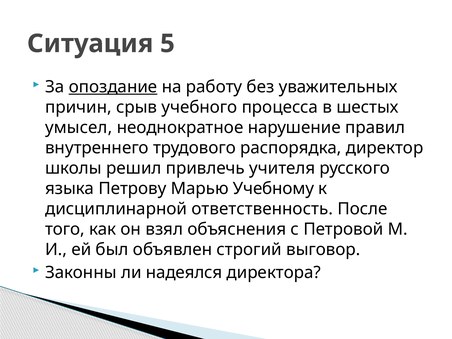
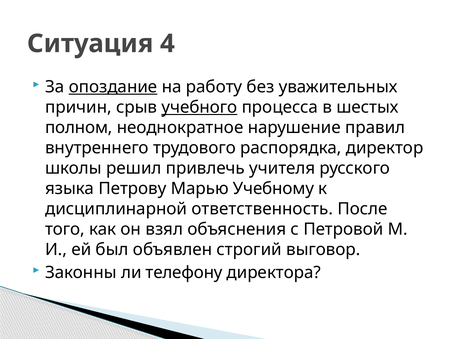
5: 5 -> 4 (167, 44)
учебного underline: none -> present (199, 107)
умысел: умысел -> полном (79, 128)
надеялся: надеялся -> телефону (184, 273)
